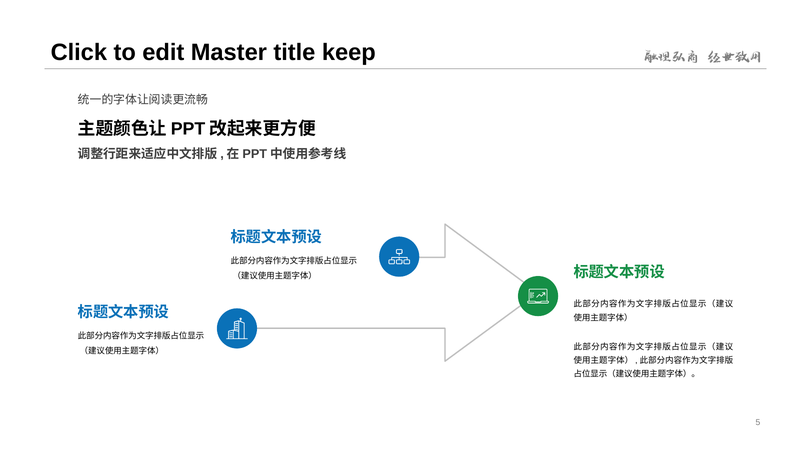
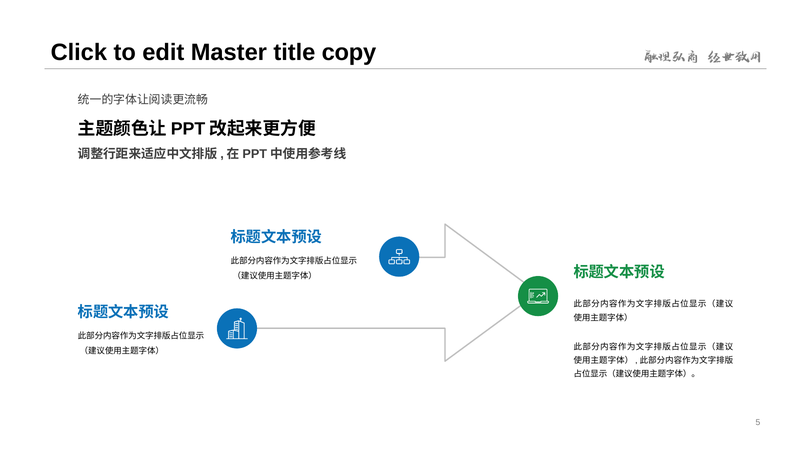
keep: keep -> copy (349, 52)
